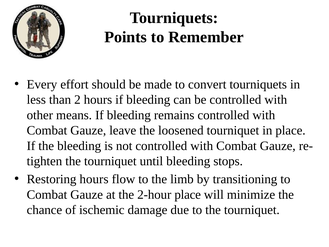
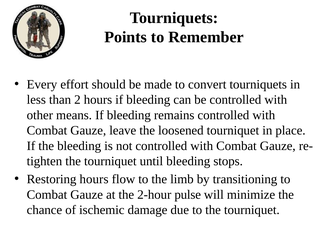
2-hour place: place -> pulse (188, 194)
